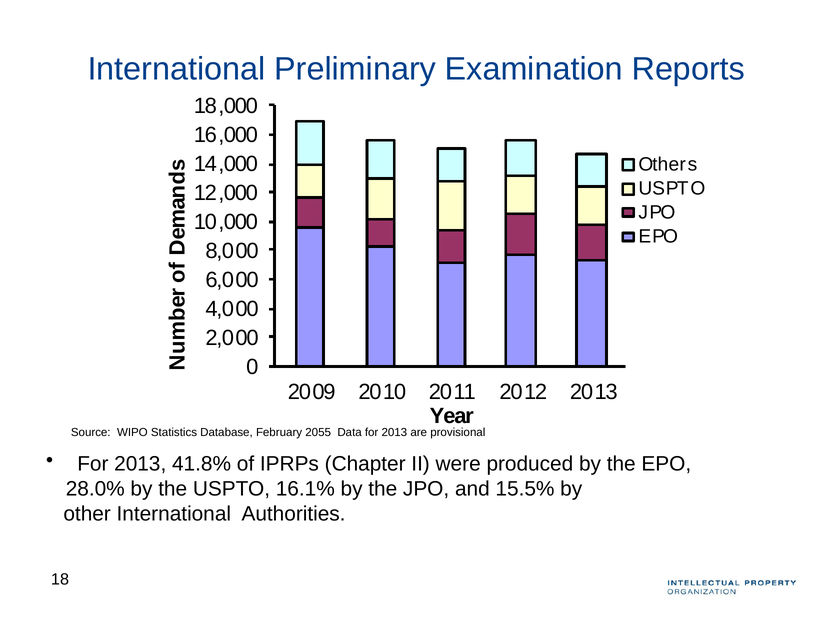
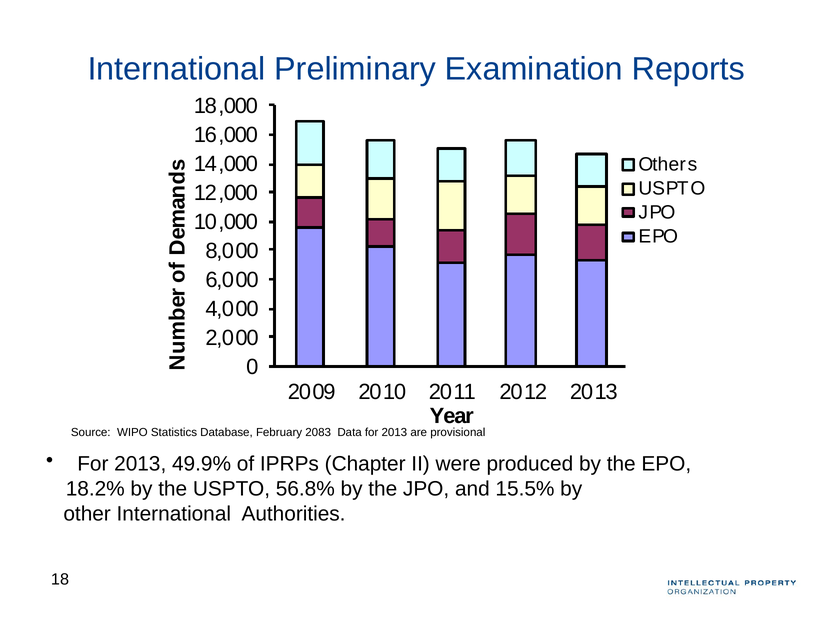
2055: 2055 -> 2083 (318, 432)
41.8%: 41.8% -> 49.9% (202, 463)
28.0%: 28.0% -> 18.2% (95, 488)
16.1%: 16.1% -> 56.8% (305, 488)
